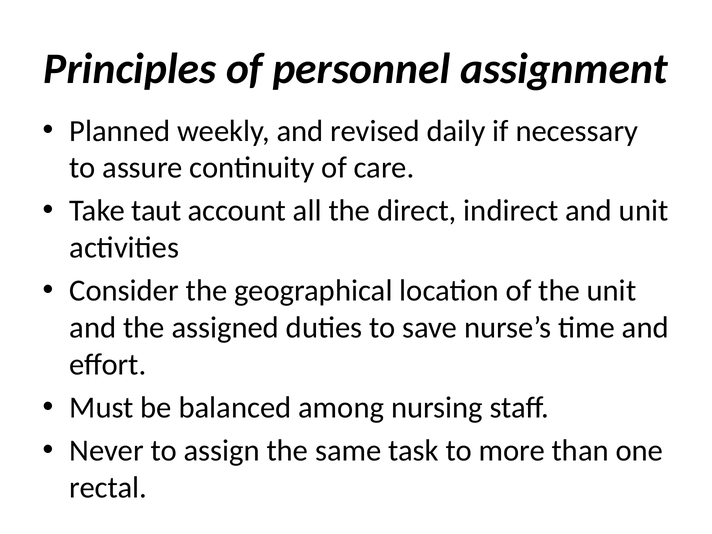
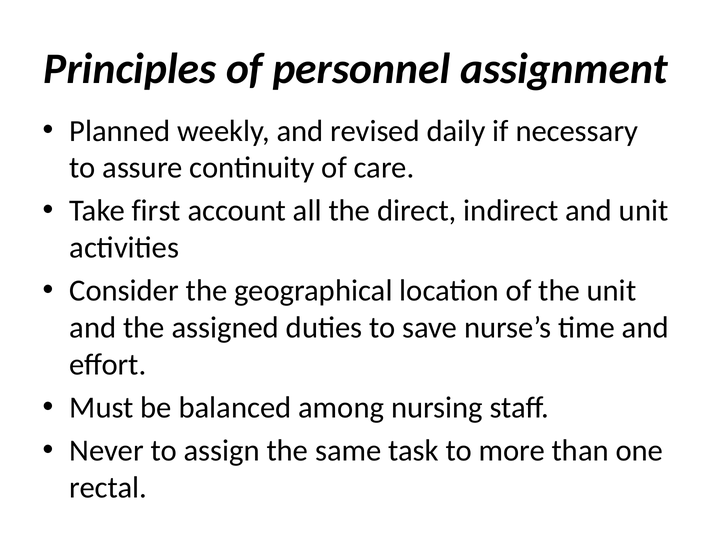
taut: taut -> first (156, 211)
